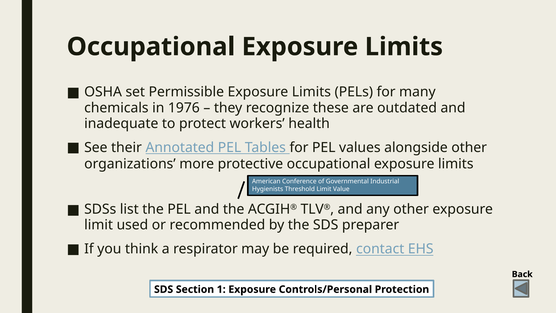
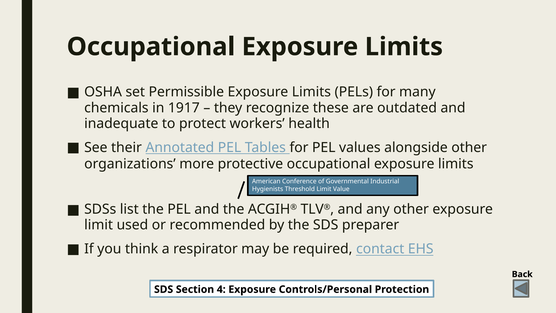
1976: 1976 -> 1917 (184, 108)
1: 1 -> 4 (221, 289)
